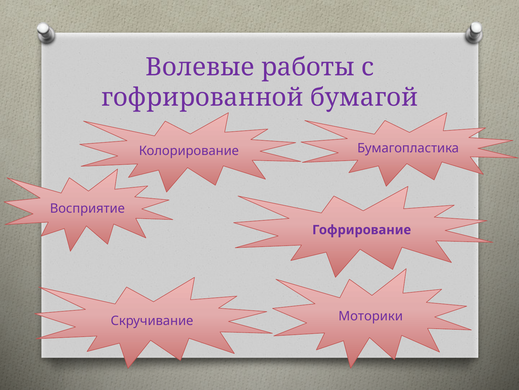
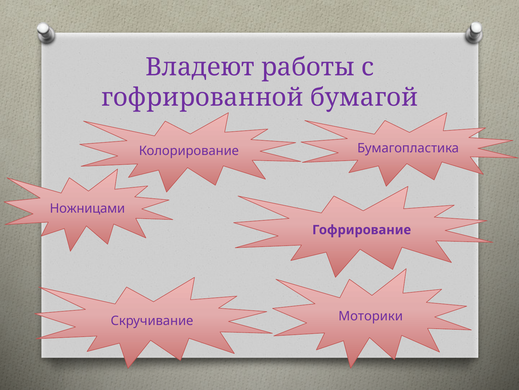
Волевые: Волевые -> Владеют (200, 67)
Восприятие: Восприятие -> Ножницами (87, 208)
